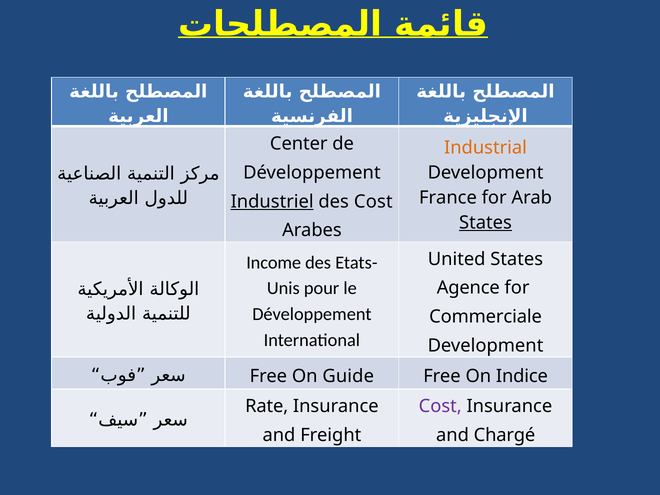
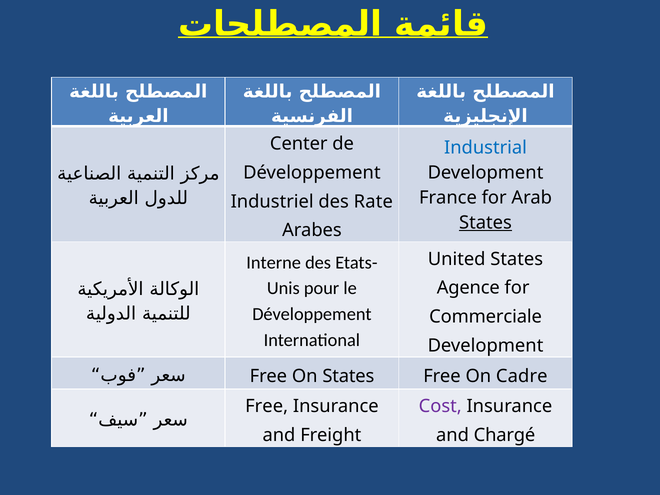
Industrial colour: orange -> blue (486, 148)
Industriel underline: present -> none (272, 201)
des Cost: Cost -> Rate (373, 201)
Income: Income -> Interne (274, 263)
On Guide: Guide -> States (348, 376)
Indice: Indice -> Cadre (522, 376)
Rate: Rate -> Free (267, 406)
